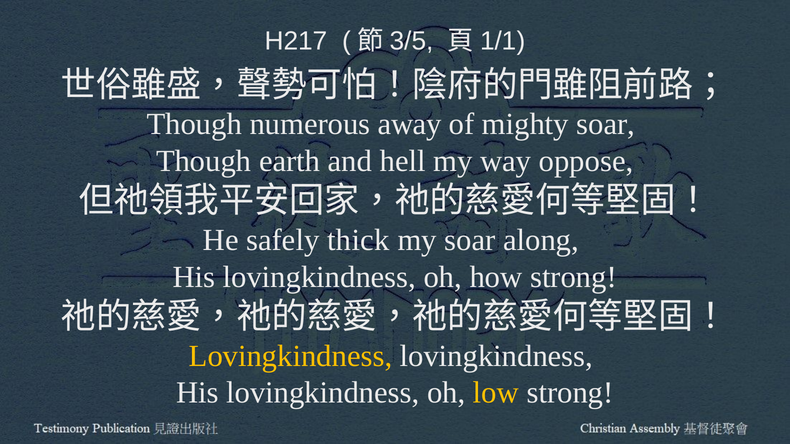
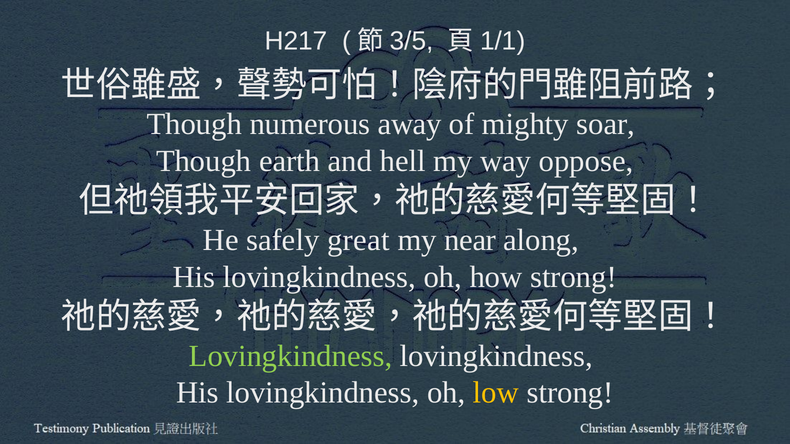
thick: thick -> great (358, 240)
my soar: soar -> near (470, 240)
Lovingkindness colour: yellow -> light green (290, 356)
